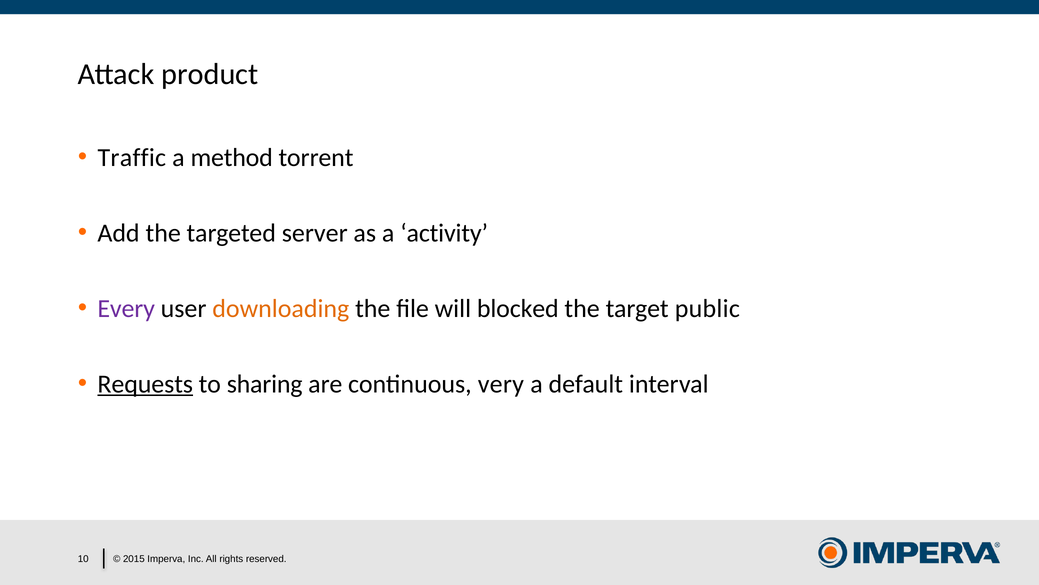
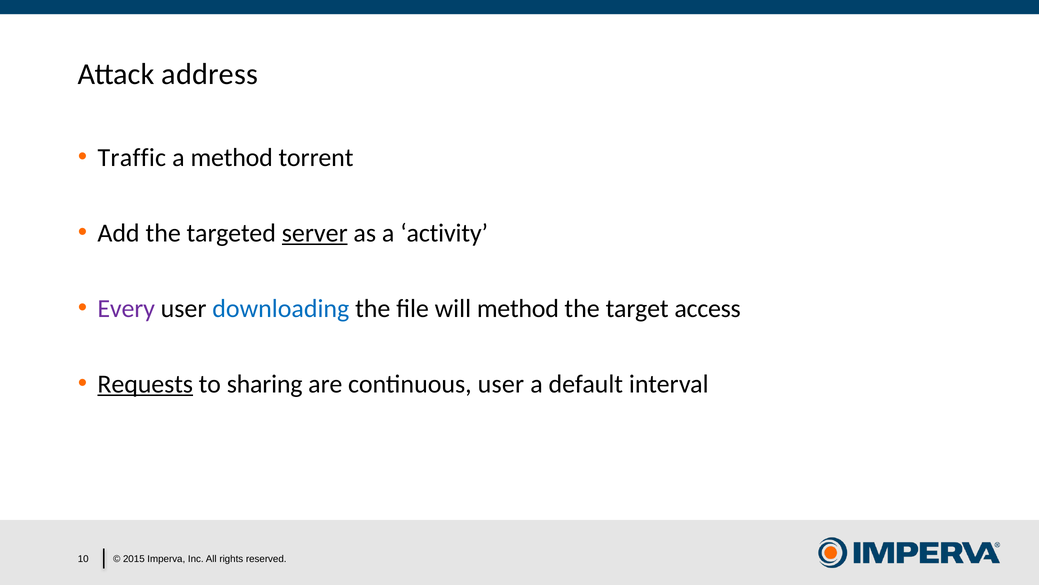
product: product -> address (210, 74)
server underline: none -> present (315, 233)
downloading colour: orange -> blue (281, 308)
will blocked: blocked -> method (518, 308)
public: public -> access (708, 308)
continuous very: very -> user (501, 384)
